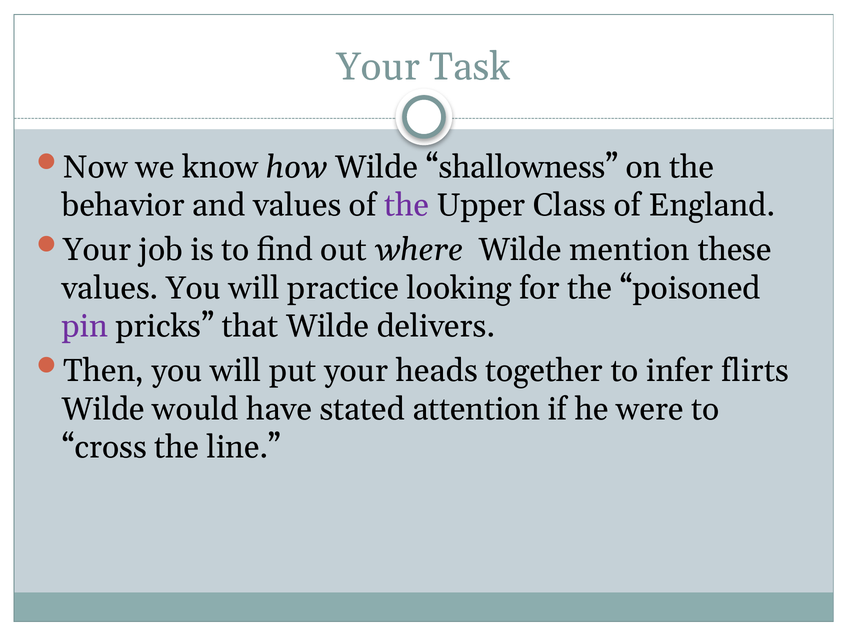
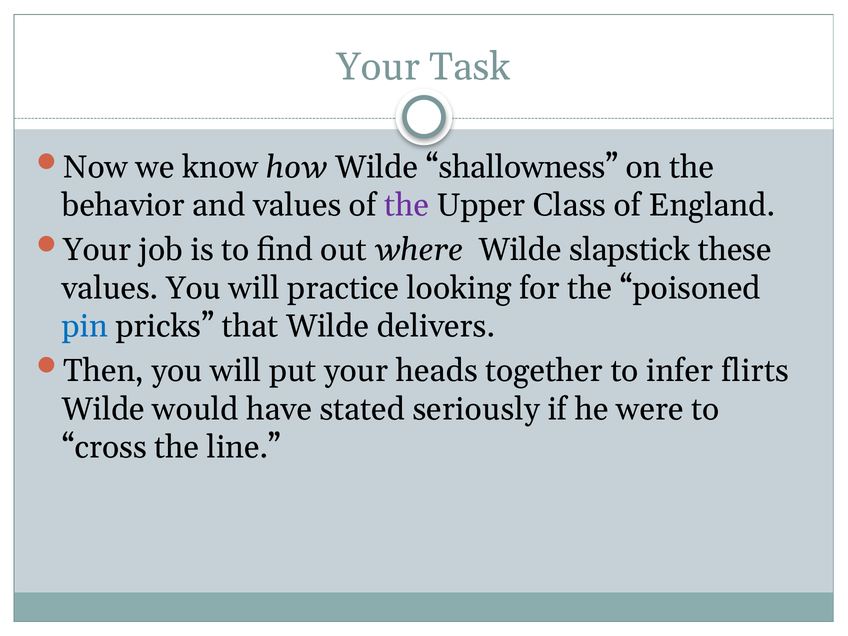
mention: mention -> slapstick (630, 250)
pin colour: purple -> blue (85, 326)
attention: attention -> seriously (476, 409)
